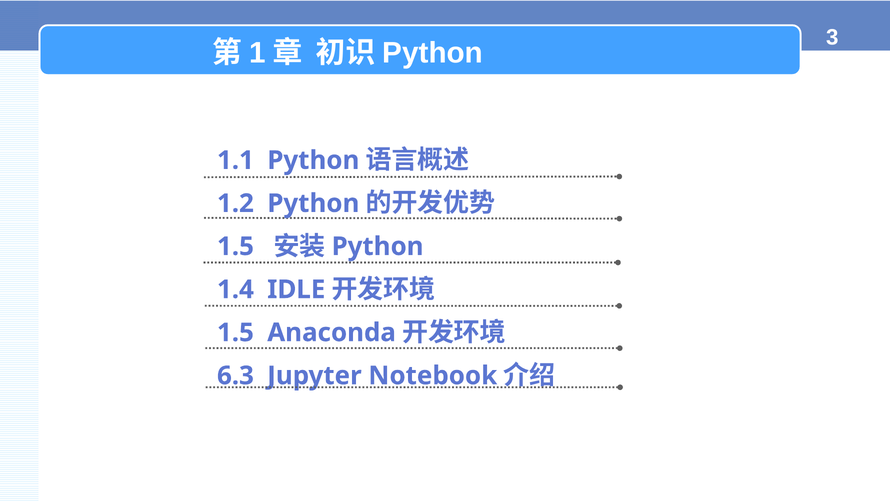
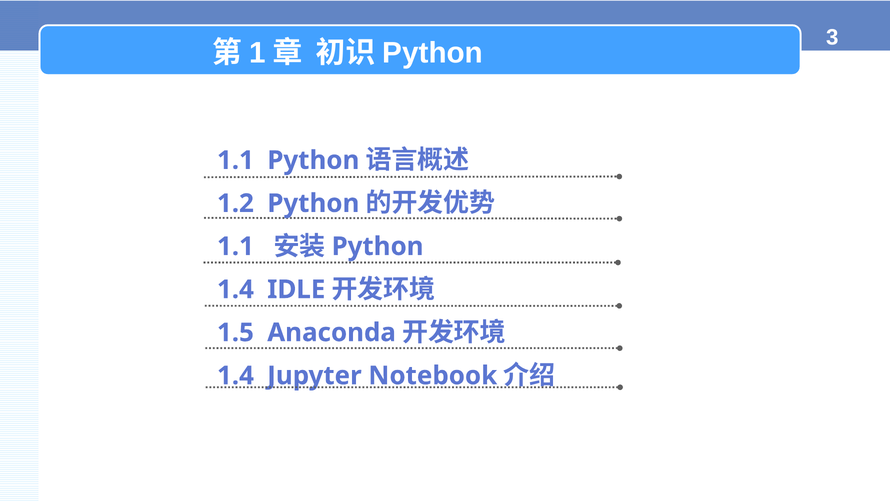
1.5: 1.5 -> 1.1 (235, 246)
6.3: 6.3 -> 1.4 (235, 375)
